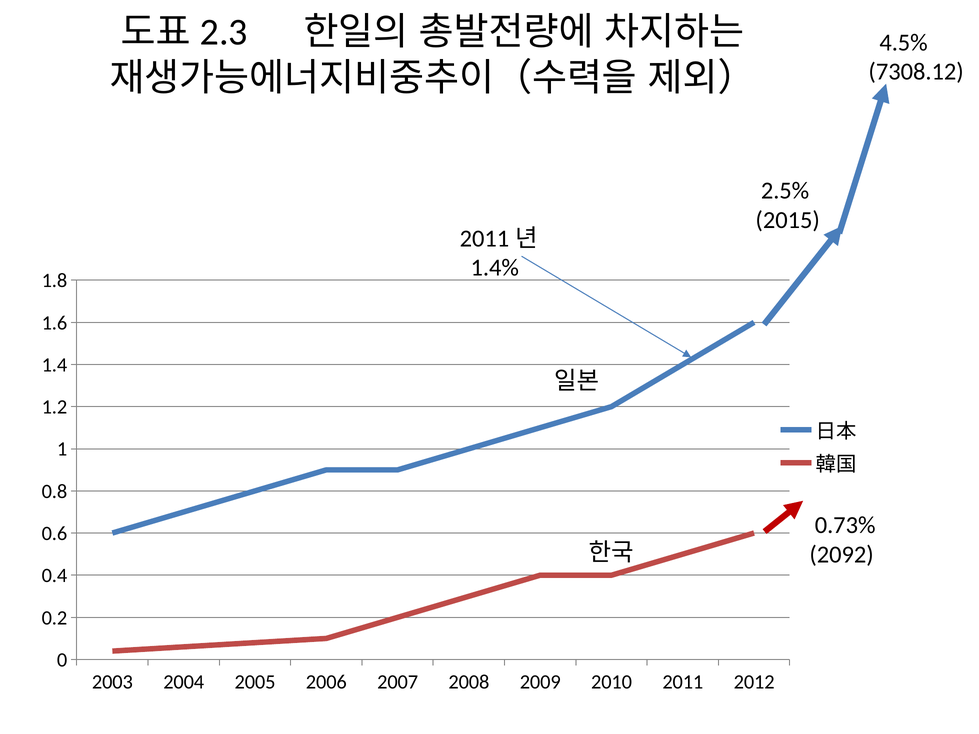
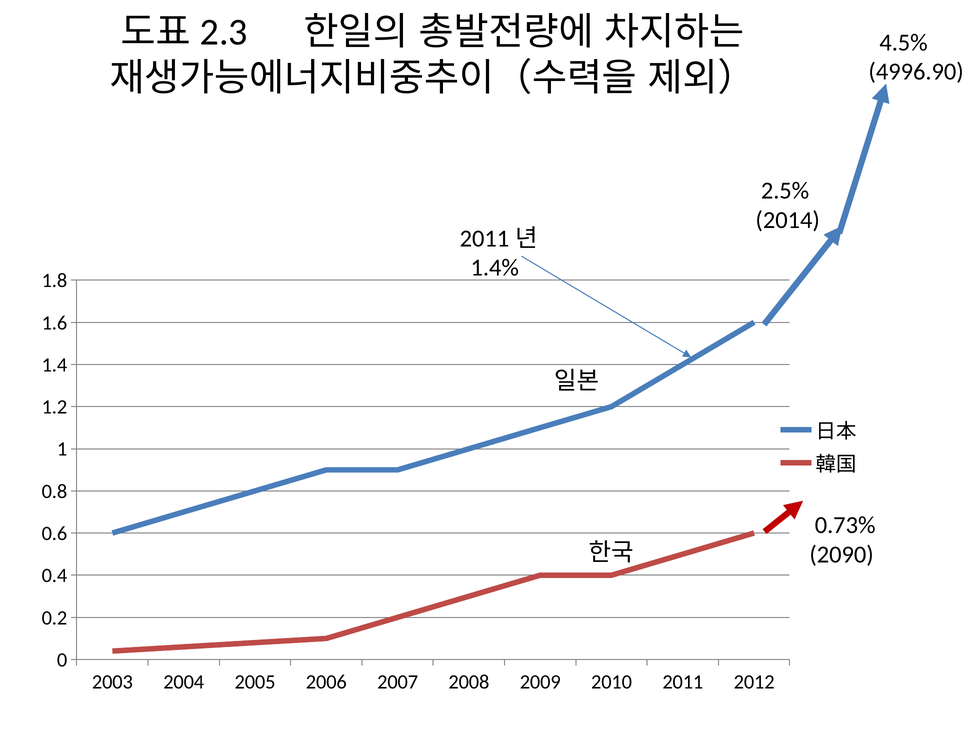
7308.12: 7308.12 -> 4996.90 (916, 72)
2015: 2015 -> 2014 (788, 220)
2092: 2092 -> 2090 (842, 555)
